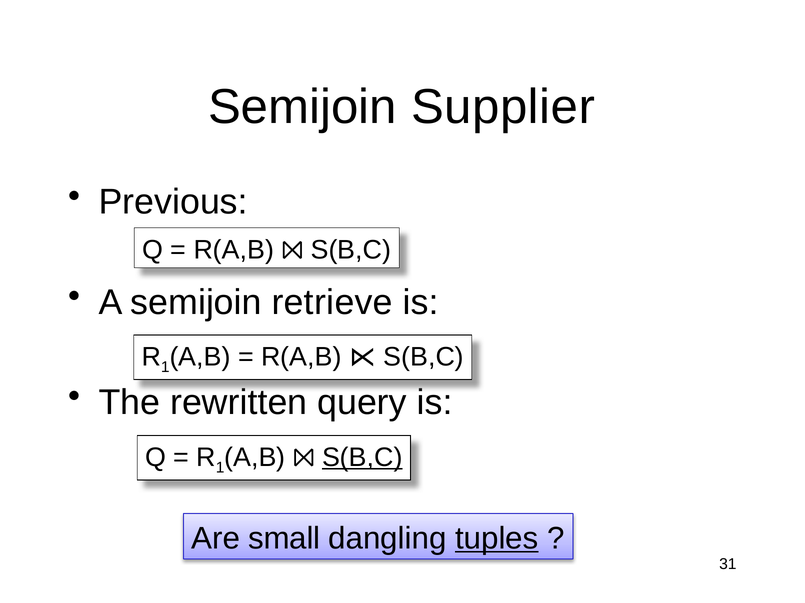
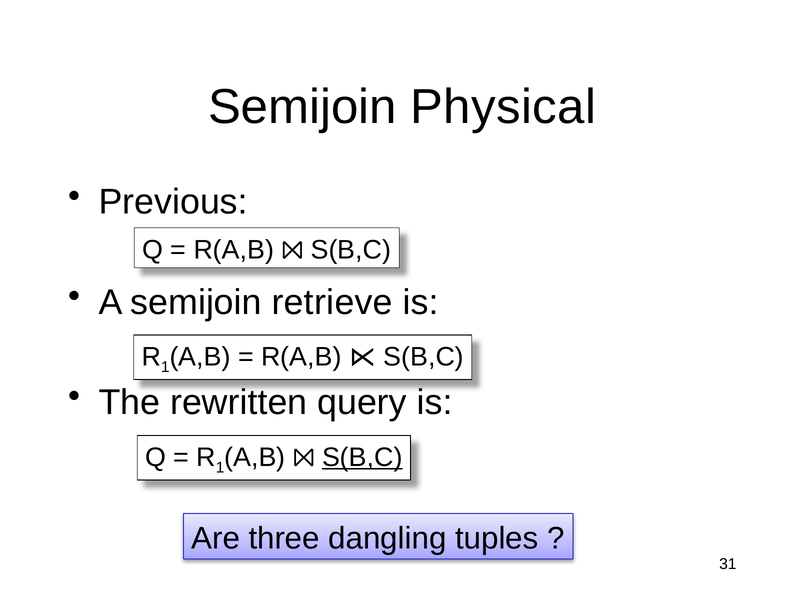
Supplier: Supplier -> Physical (503, 107)
small: small -> three (284, 539)
tuples underline: present -> none (497, 539)
